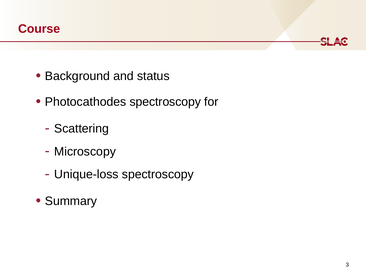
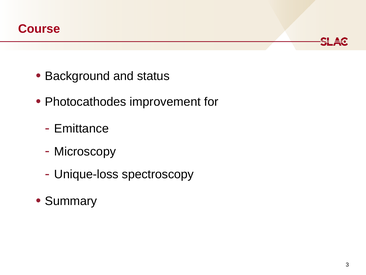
Photocathodes spectroscopy: spectroscopy -> improvement (165, 102)
Scattering: Scattering -> Emittance (82, 128)
